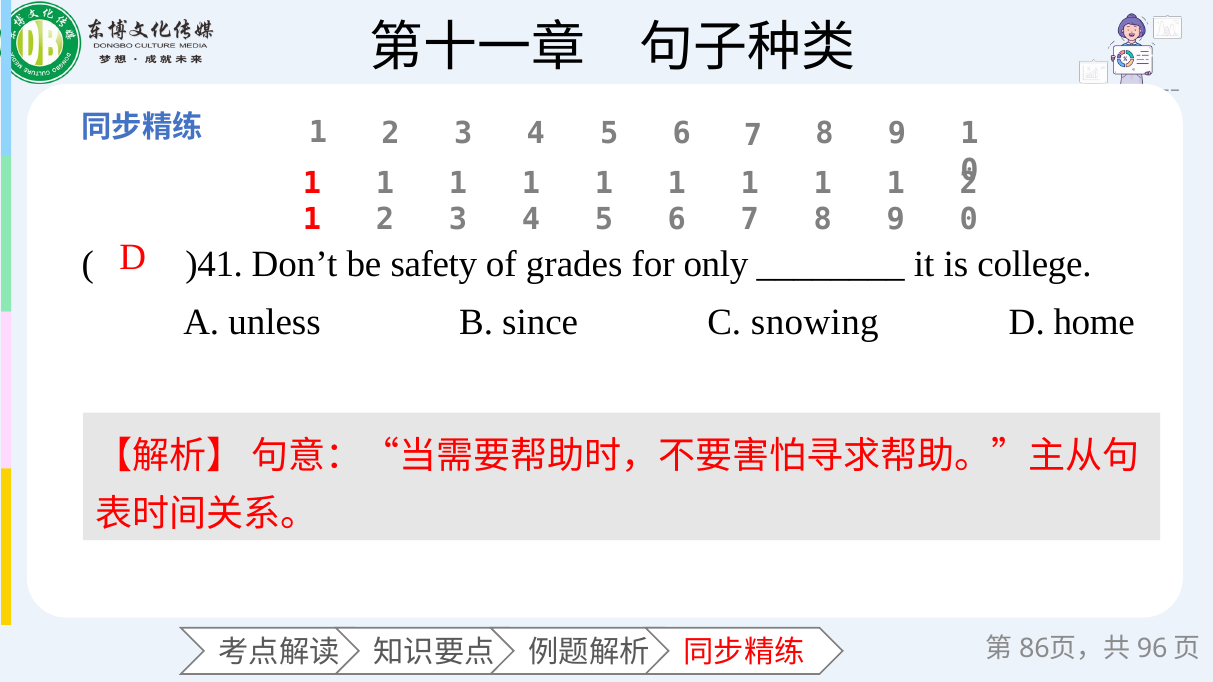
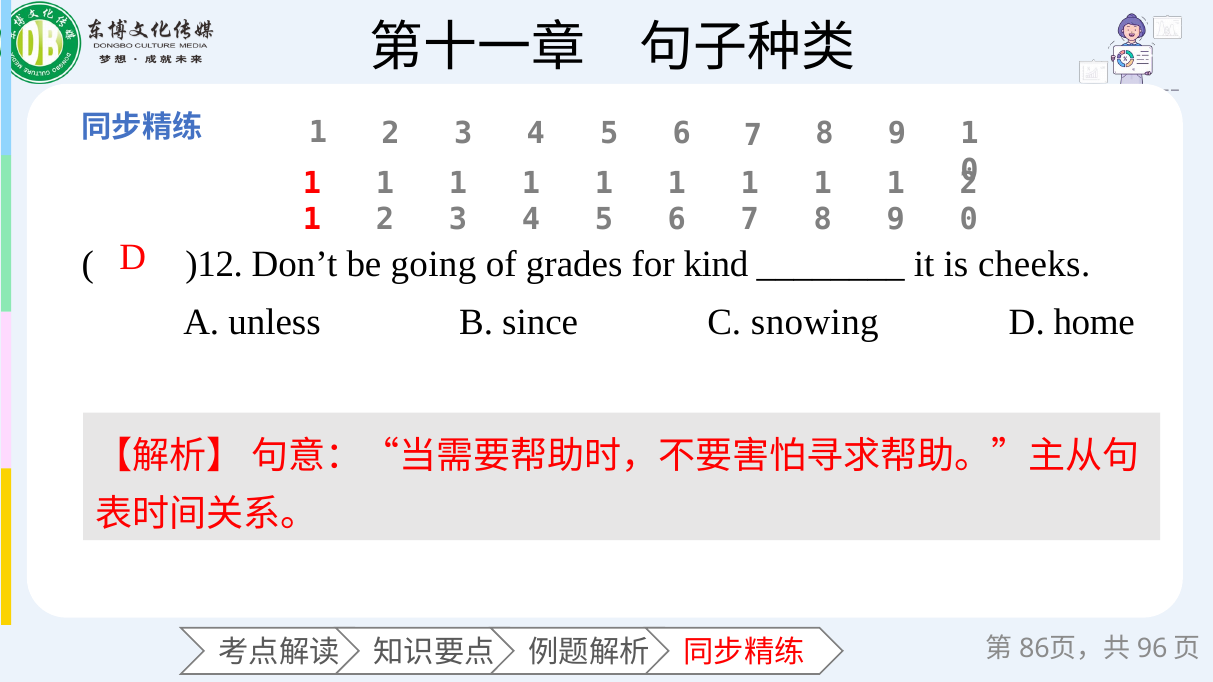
)41: )41 -> )12 (214, 264)
safety: safety -> going (433, 264)
only: only -> kind (716, 264)
college: college -> cheeks (1034, 264)
